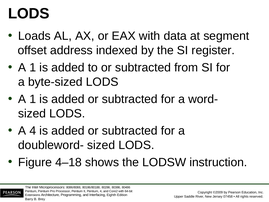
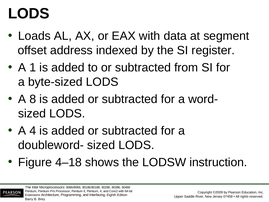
1: 1 -> 8 (33, 99)
